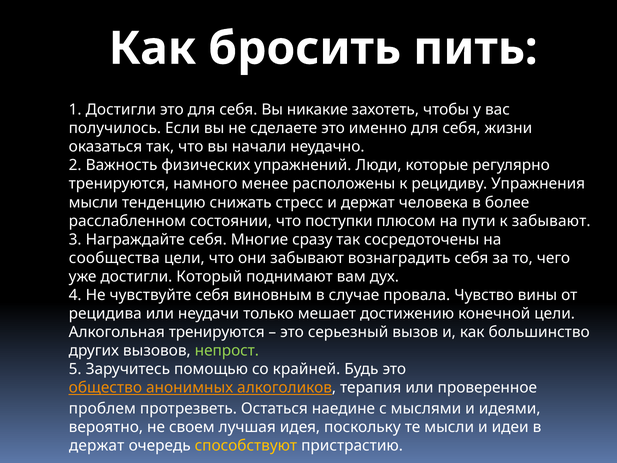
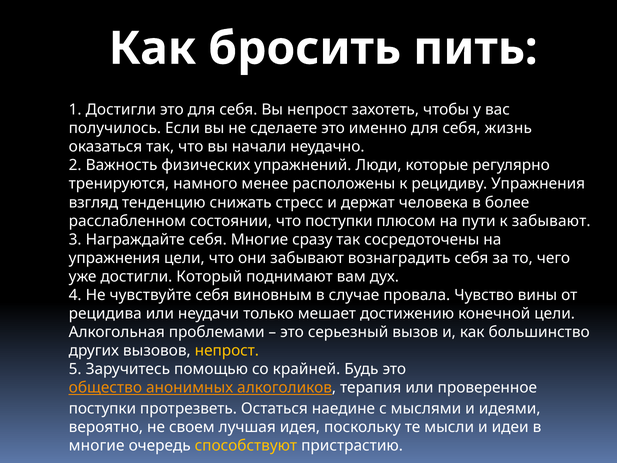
Вы никакие: никакие -> непрост (317, 110)
жизни: жизни -> жизнь (508, 128)
мысли: мысли -> взгляд (93, 202)
сообщества: сообщества -> упражнения (114, 258)
Алкогольная тренируются: тренируются -> проблемами (217, 332)
непрост colour: light green -> yellow (227, 350)
проблем: проблем -> поступки (102, 408)
держат: держат -> многие (97, 445)
